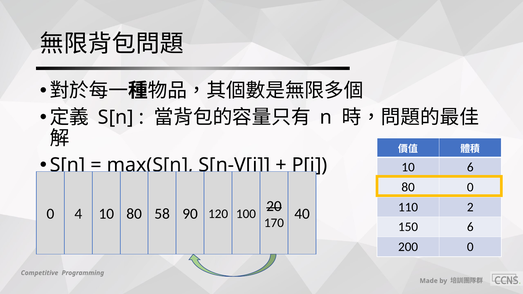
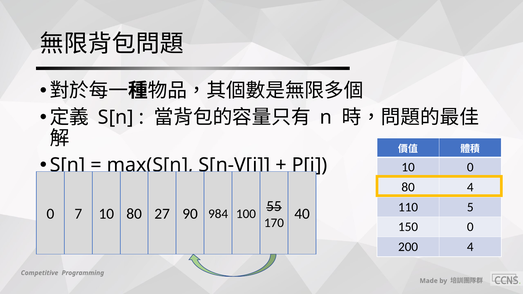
10 6: 6 -> 0 (470, 167)
80 0: 0 -> 4 (470, 187)
2: 2 -> 5 (470, 207)
4: 4 -> 7 (78, 214)
58: 58 -> 27 (162, 214)
120: 120 -> 984 (218, 214)
20: 20 -> 55 (274, 206)
150 6: 6 -> 0 (470, 227)
200 0: 0 -> 4 (470, 247)
